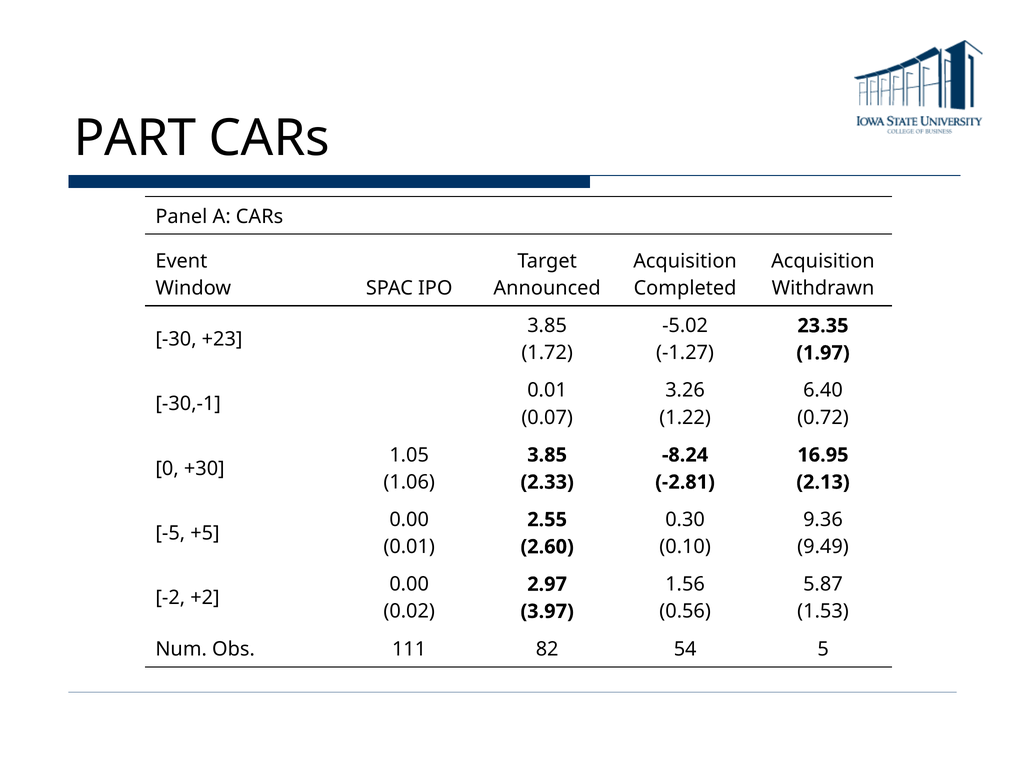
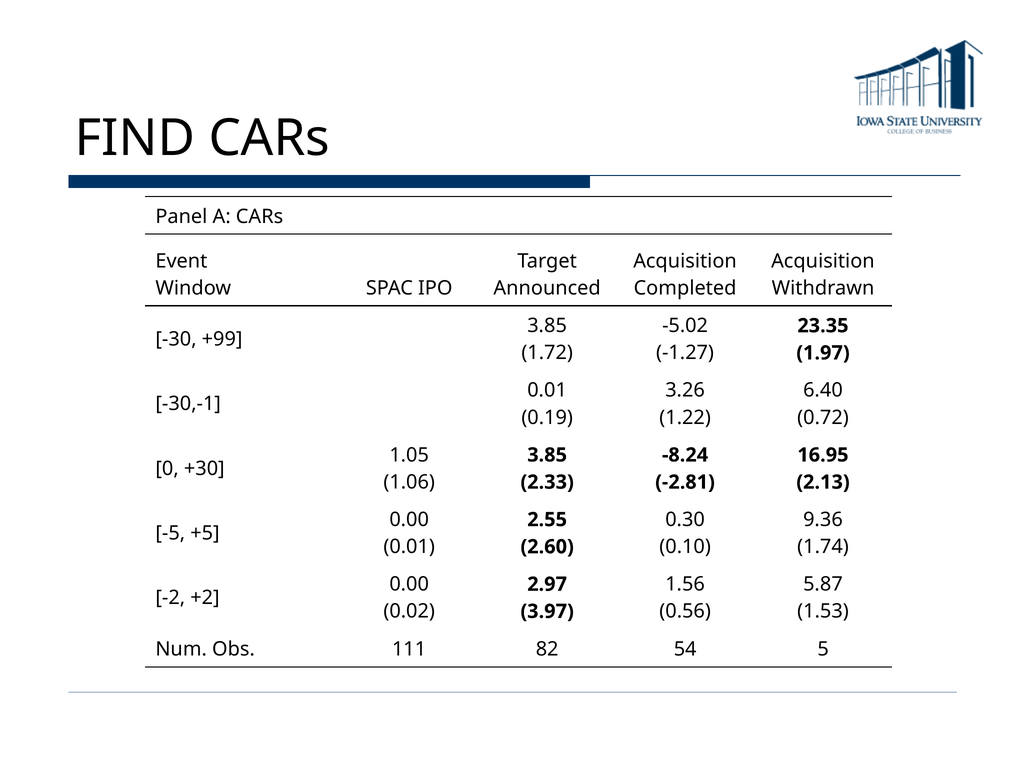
PART: PART -> FIND (135, 138)
+23: +23 -> +99 (222, 339)
0.07: 0.07 -> 0.19 (547, 417)
9.49: 9.49 -> 1.74 (823, 547)
